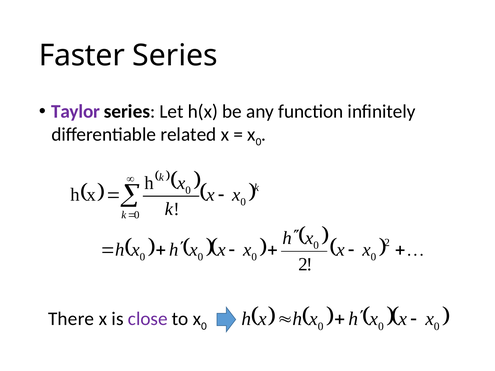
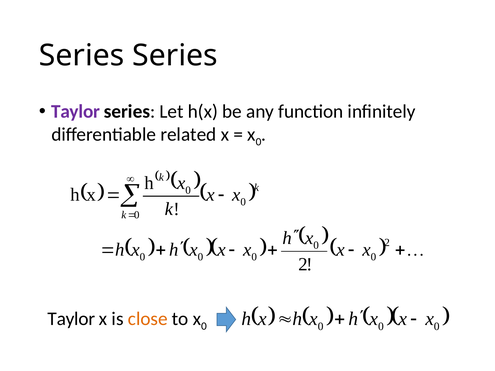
Faster: Faster -> Series (82, 55)
There: There -> Taylor (71, 319)
close colour: purple -> orange (148, 319)
